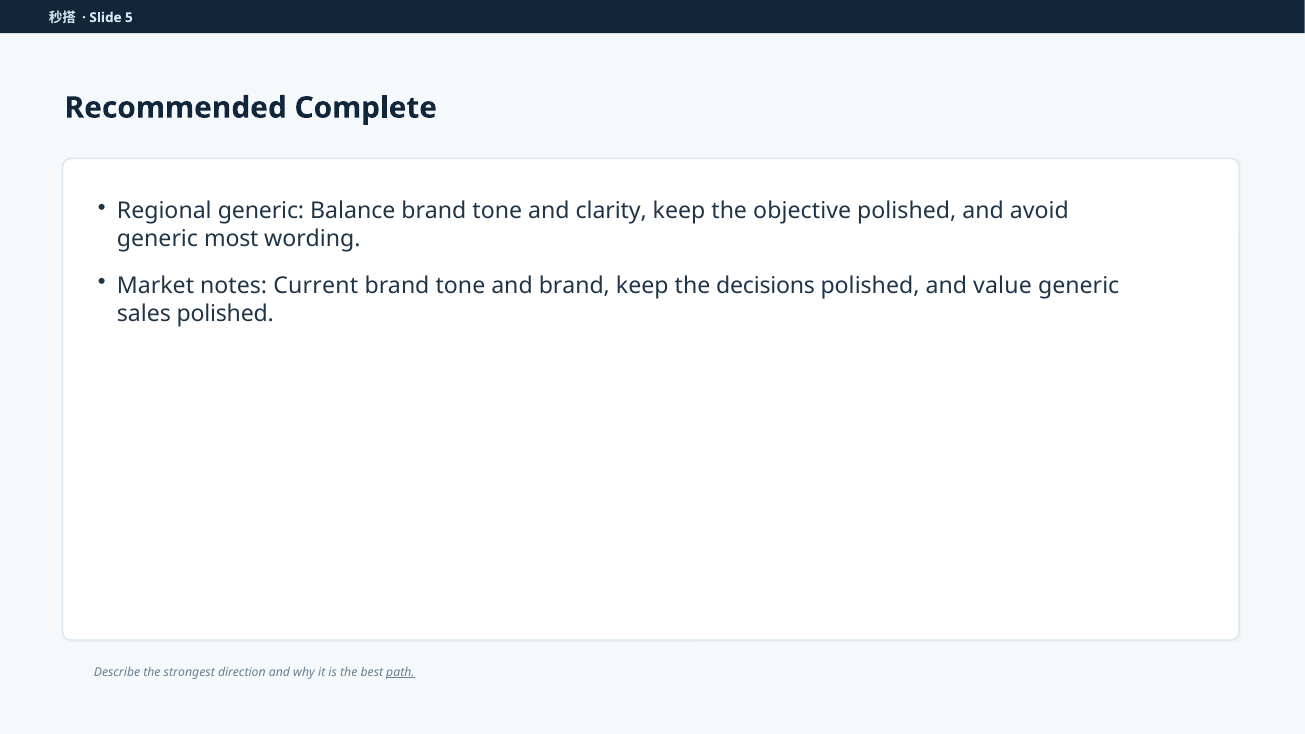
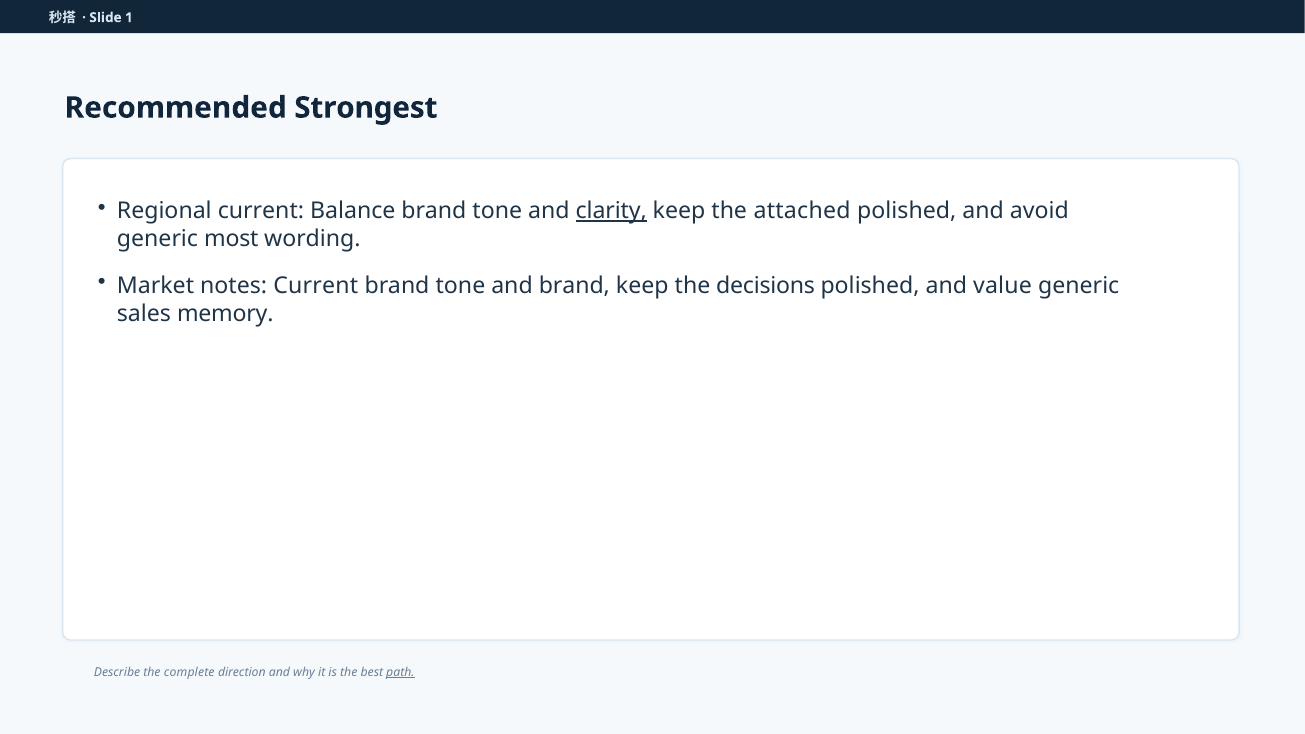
5: 5 -> 1 (129, 18)
Complete: Complete -> Strongest (366, 108)
Regional generic: generic -> current (261, 211)
clarity underline: none -> present (611, 211)
objective: objective -> attached (802, 211)
sales polished: polished -> memory (225, 313)
strongest: strongest -> complete (189, 672)
